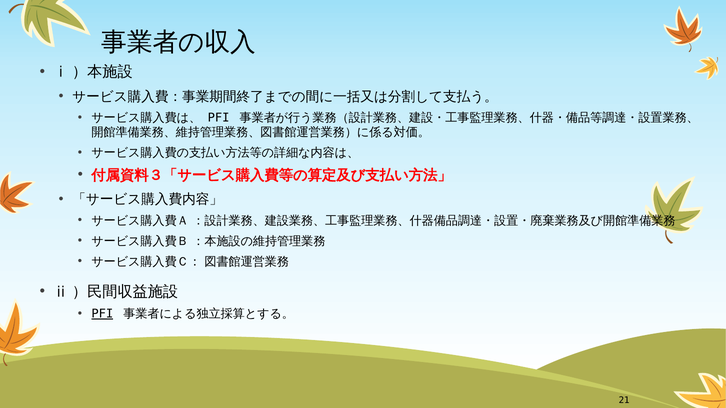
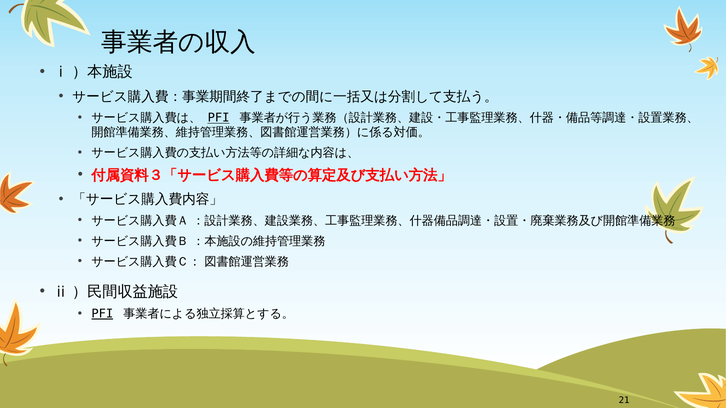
PFI underline: none -> present (219, 118)
